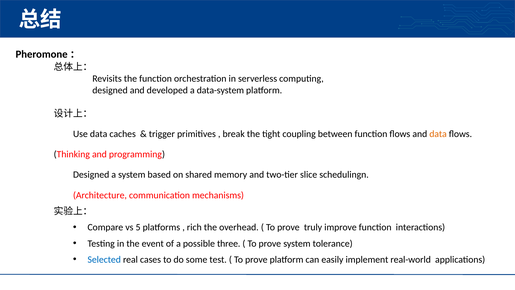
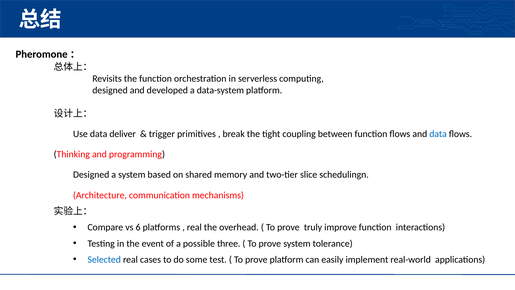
caches: caches -> deliver (123, 134)
data colour: orange -> blue (438, 134)
5: 5 -> 6 (138, 227)
rich: rich -> real (194, 227)
